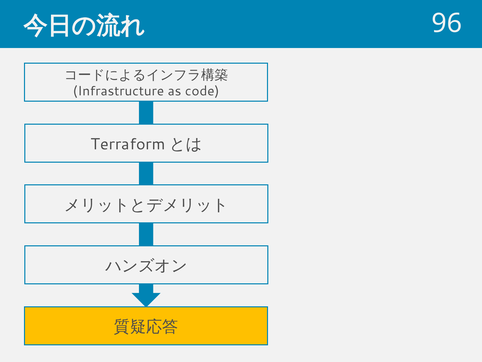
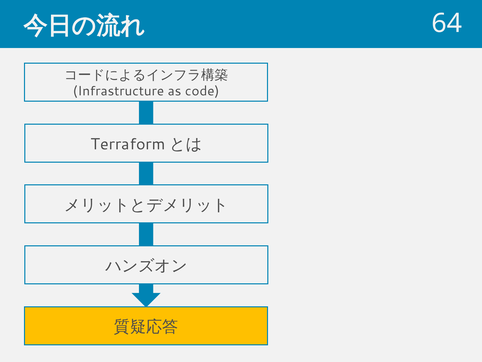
96: 96 -> 64 (447, 23)
